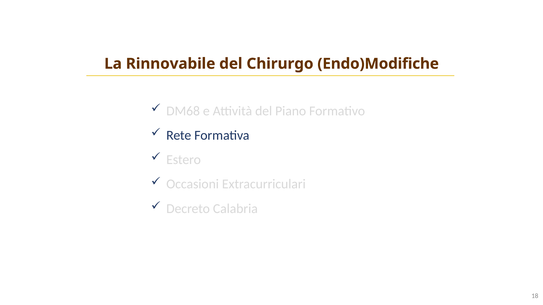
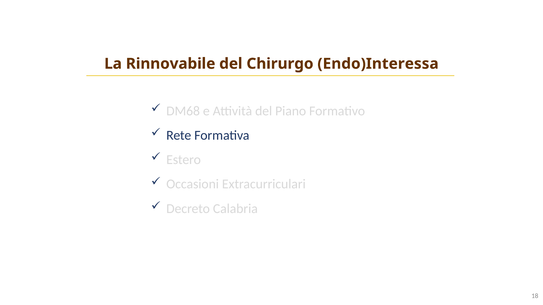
Endo)Modifiche: Endo)Modifiche -> Endo)Interessa (378, 64)
